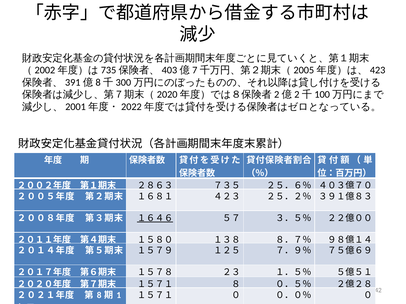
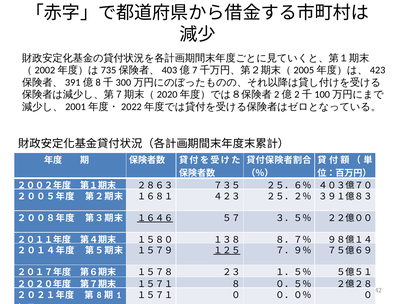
１２５ underline: none -> present (227, 251)
